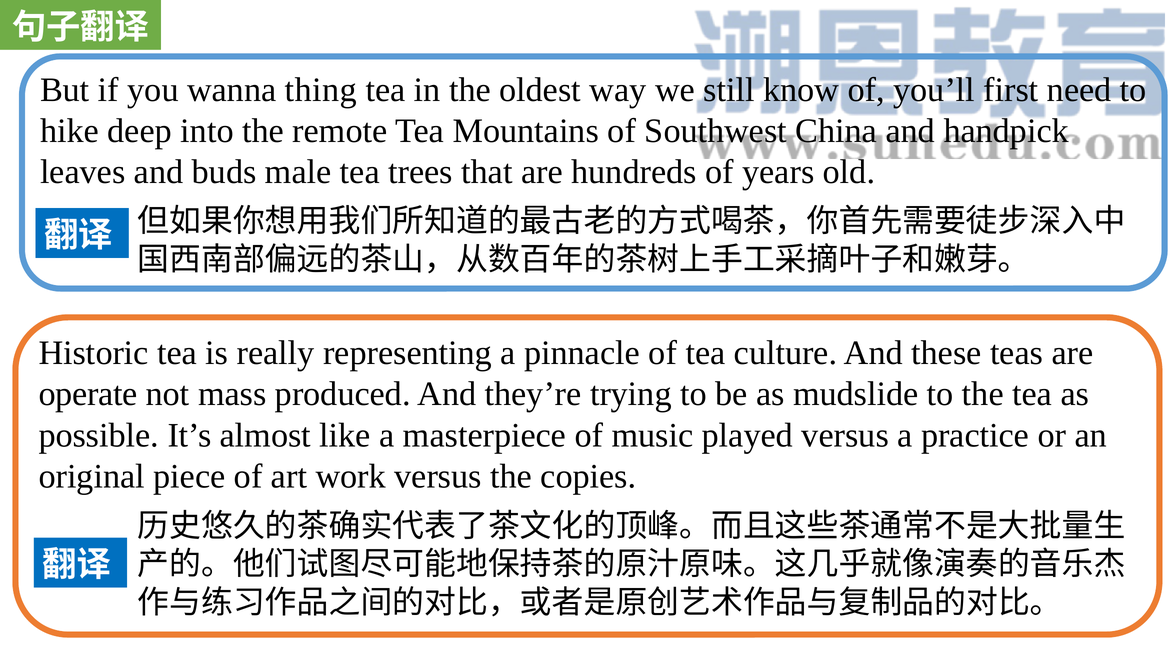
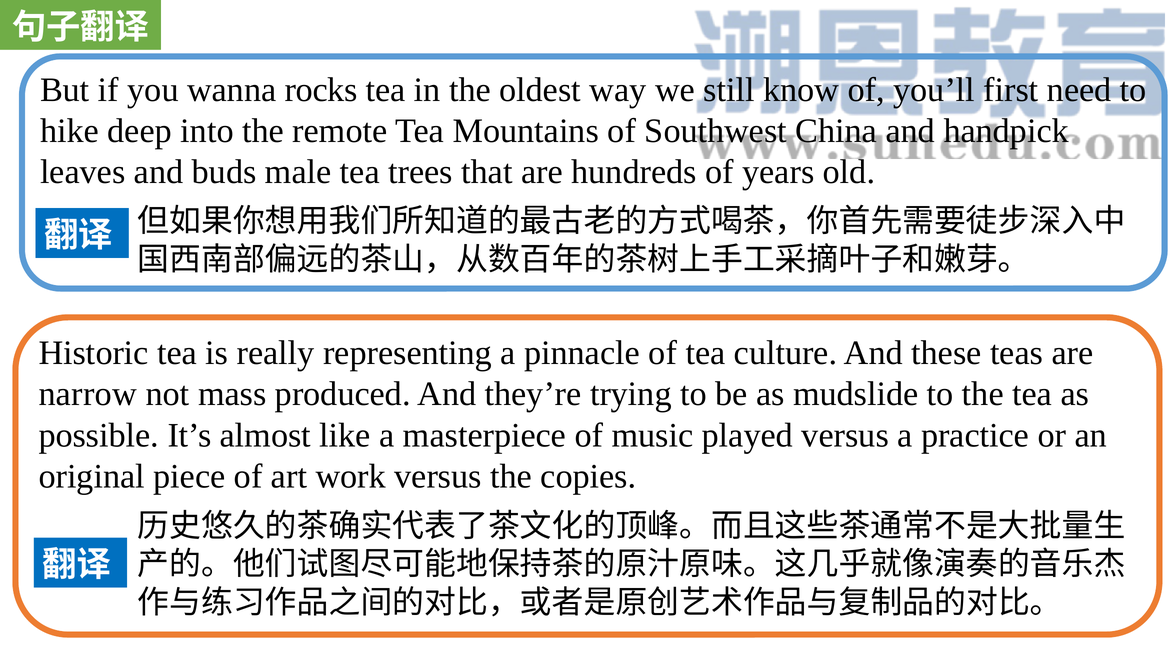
thing: thing -> rocks (321, 90)
operate: operate -> narrow (88, 394)
